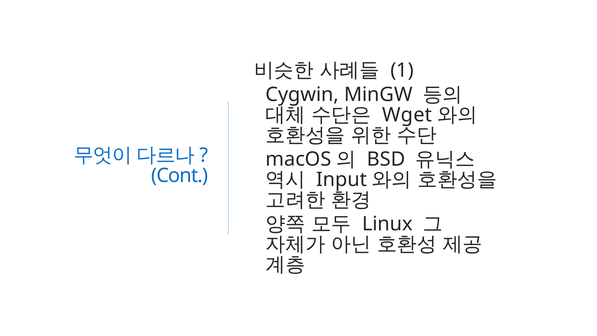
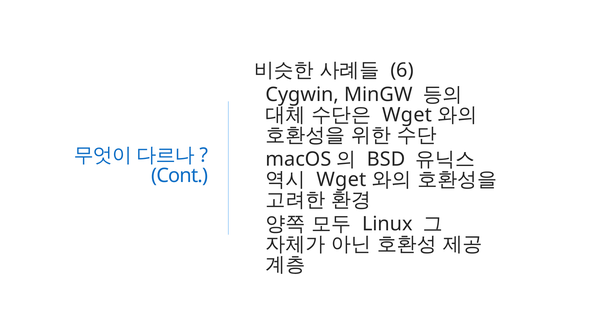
1: 1 -> 6 (402, 70)
Input: Input -> Wget (341, 179)
